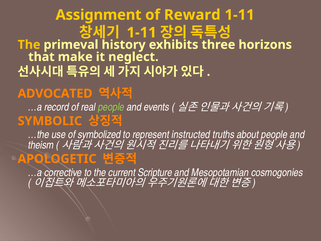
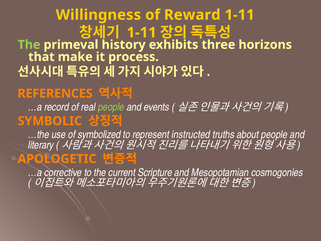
Assignment: Assignment -> Willingness (98, 15)
The colour: yellow -> light green (29, 45)
neglect: neglect -> process (133, 57)
ADVOCATED: ADVOCATED -> REFERENCES (55, 93)
theism: theism -> literary (41, 145)
